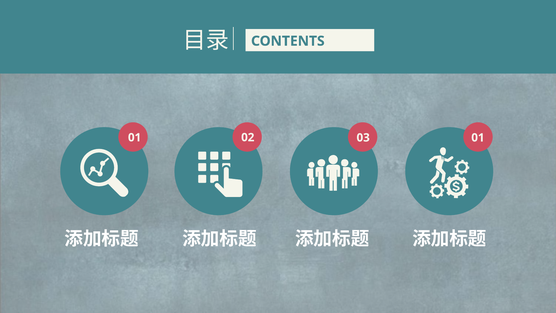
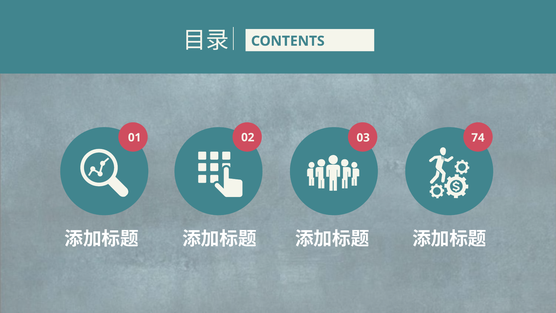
03 01: 01 -> 74 (478, 138)
